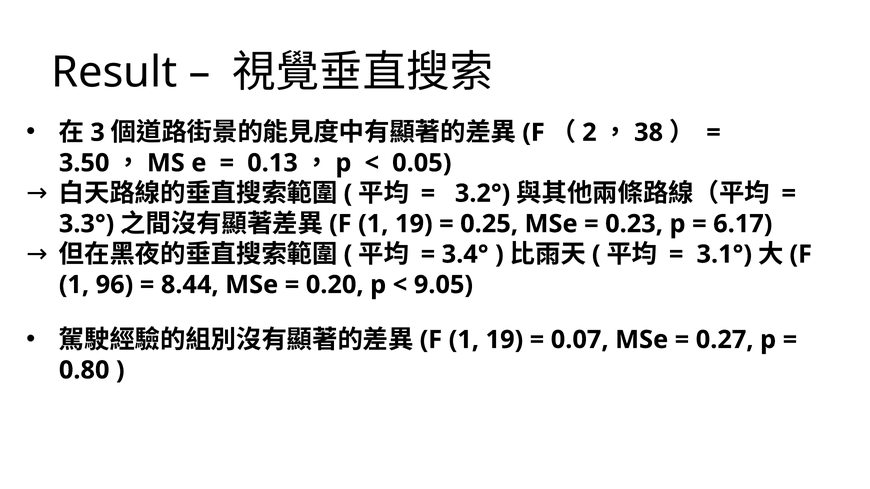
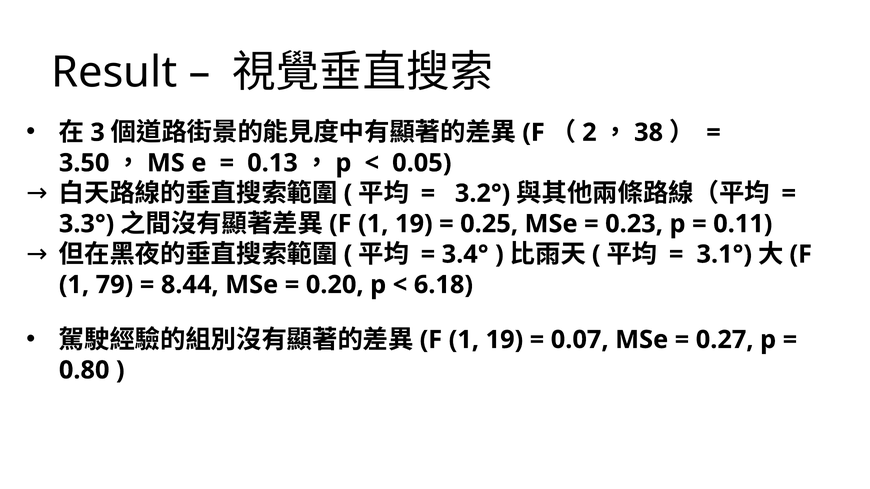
6.17: 6.17 -> 0.11 (743, 224)
96: 96 -> 79 (114, 285)
9.05: 9.05 -> 6.18 (443, 285)
